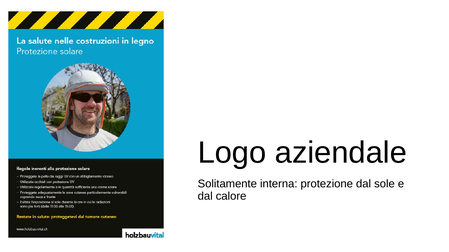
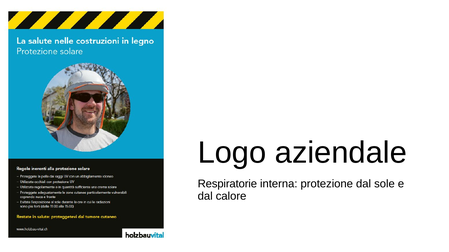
Solitamente: Solitamente -> Respiratorie (227, 184)
